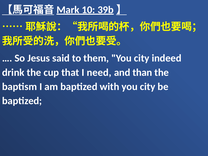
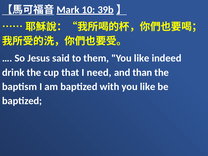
them You city: city -> like (142, 58)
with you city: city -> like (148, 87)
